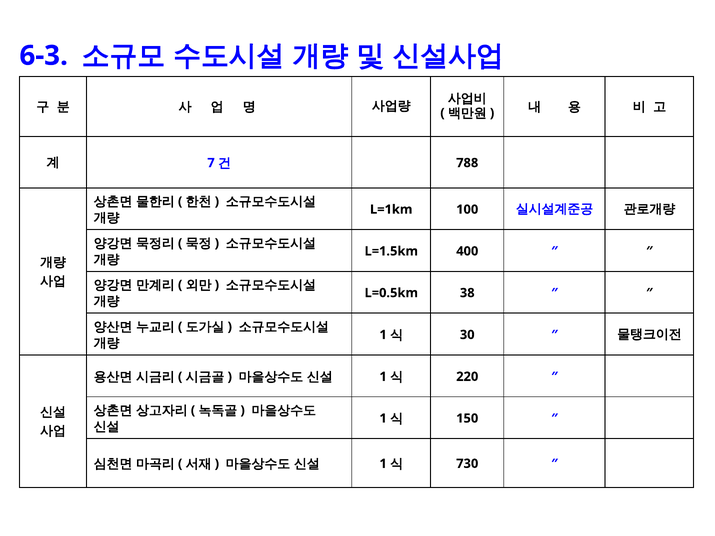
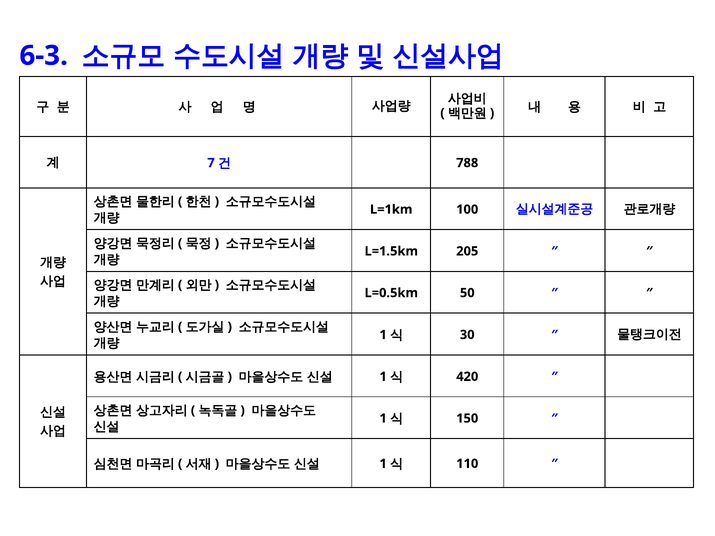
400: 400 -> 205 (467, 251)
38: 38 -> 50 (467, 293)
220: 220 -> 420 (467, 377)
730: 730 -> 110 (467, 464)
